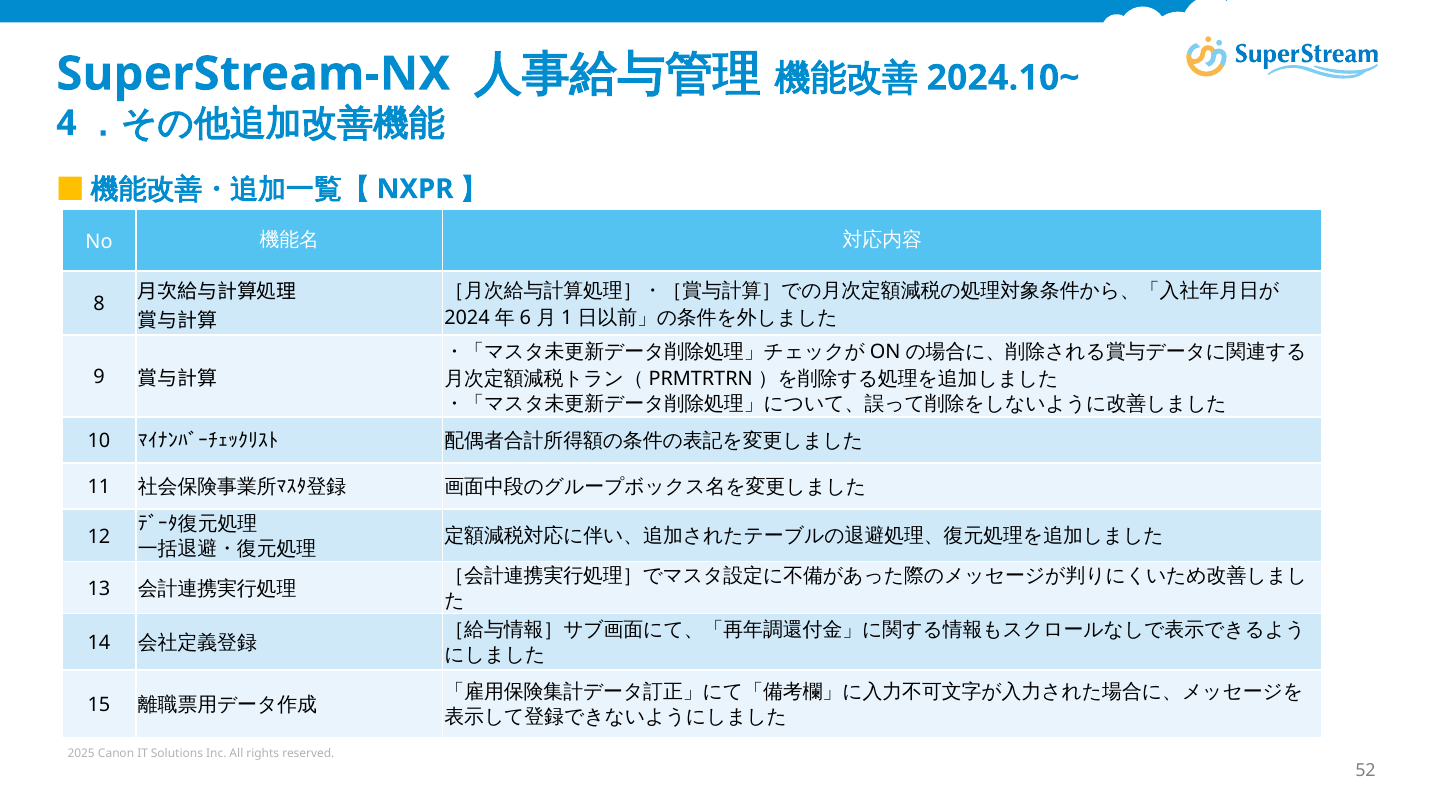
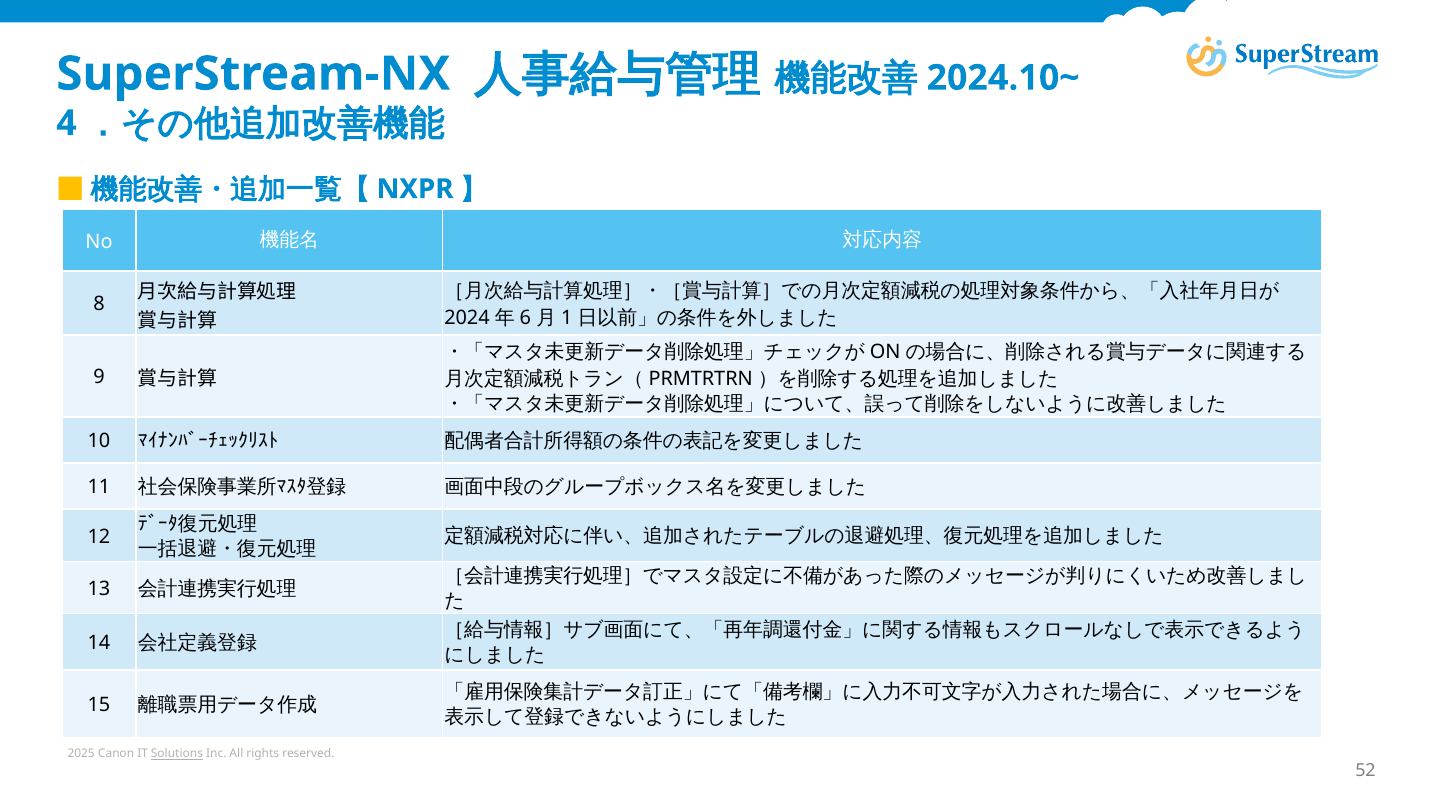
Solutions underline: none -> present (177, 753)
